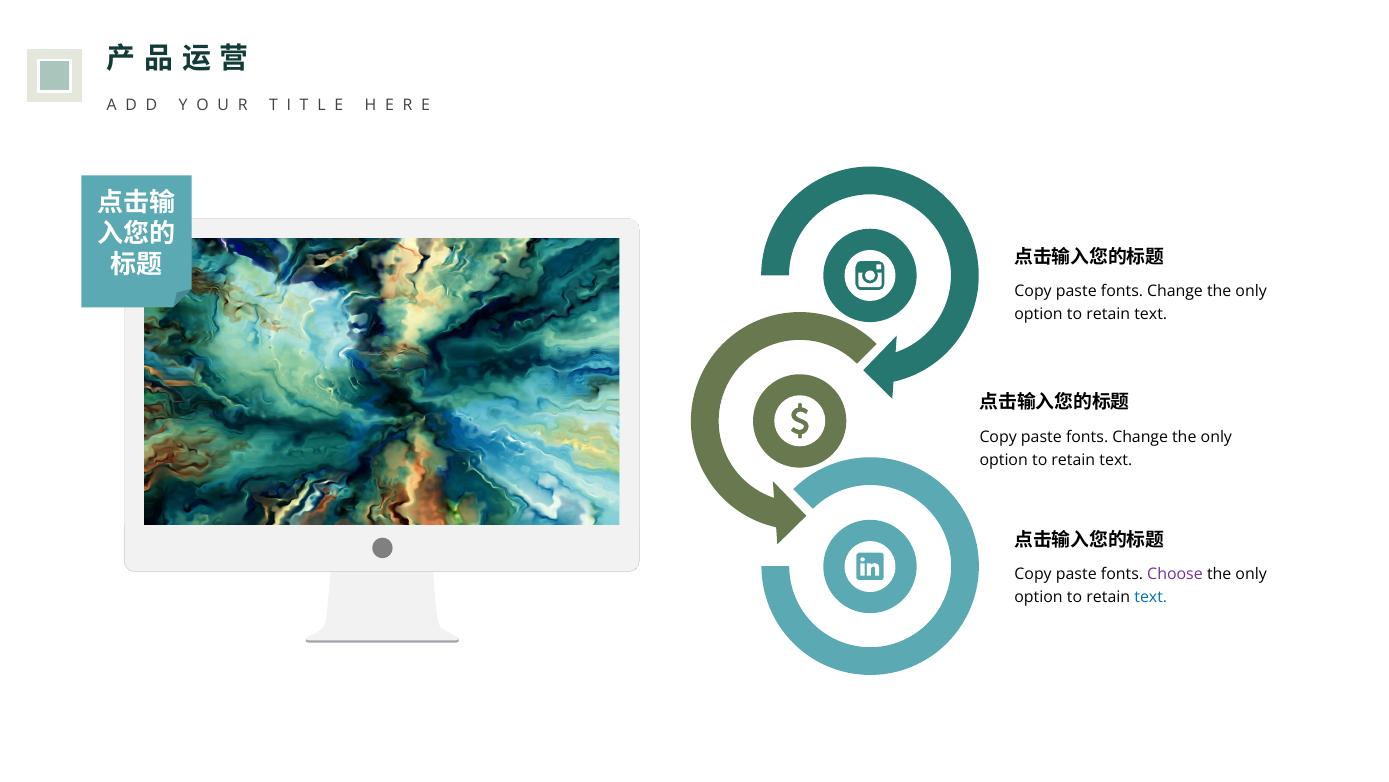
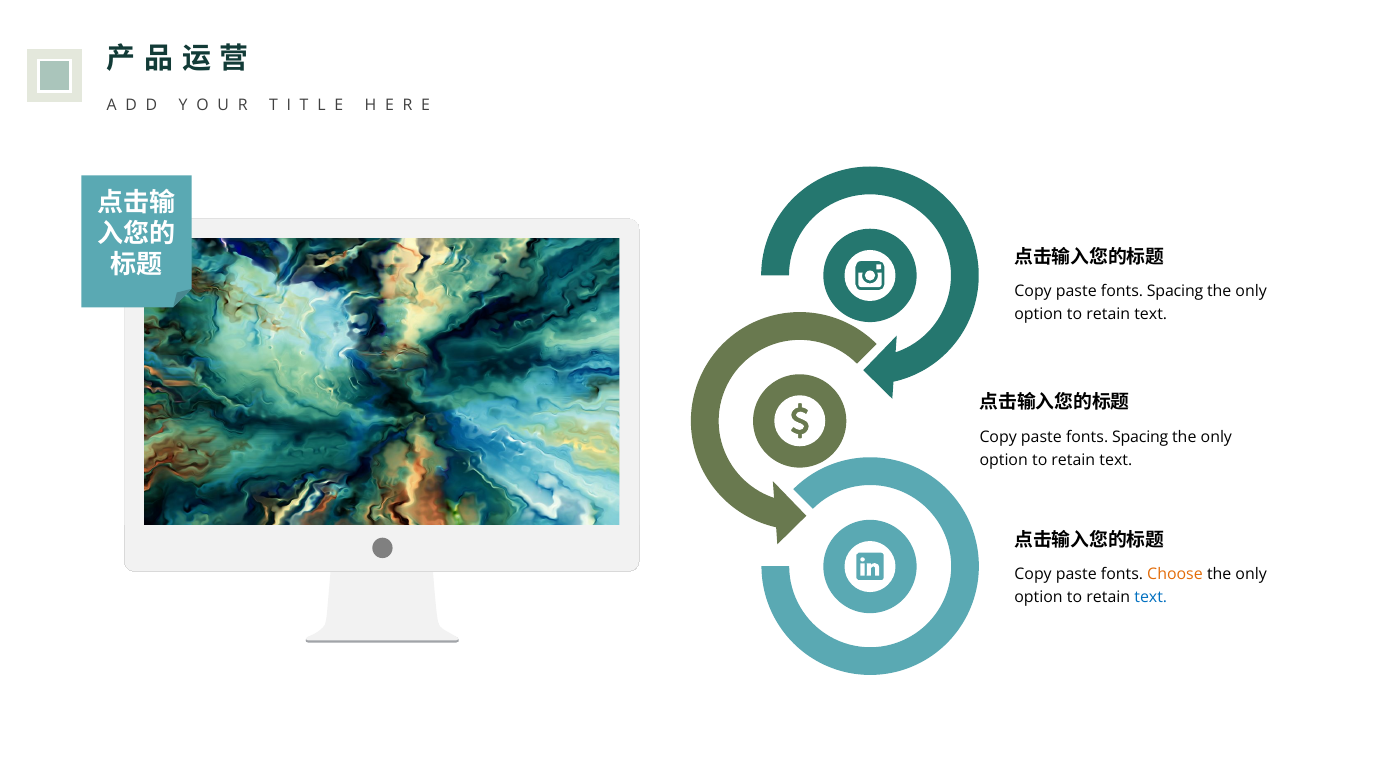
Change: Change -> Spacing (1175, 291)
Change: Change -> Spacing (1140, 437)
Choose colour: purple -> orange (1175, 574)
